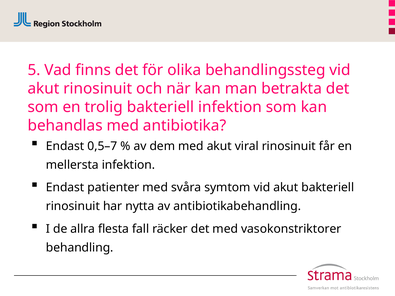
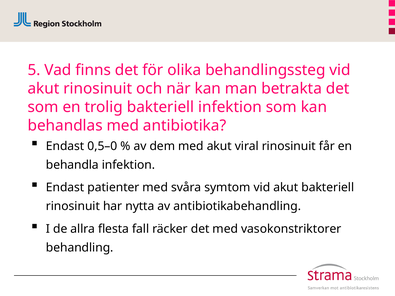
0,5–7: 0,5–7 -> 0,5–0 (102, 146)
mellersta: mellersta -> behandla (72, 165)
